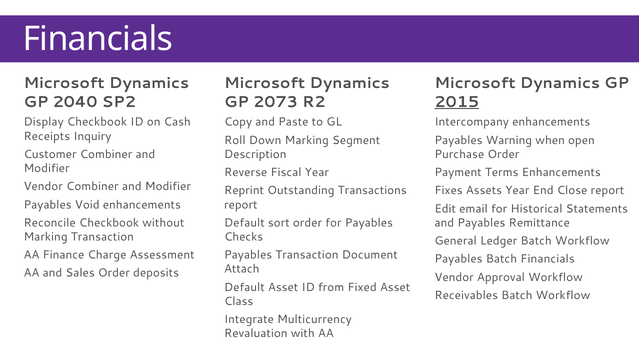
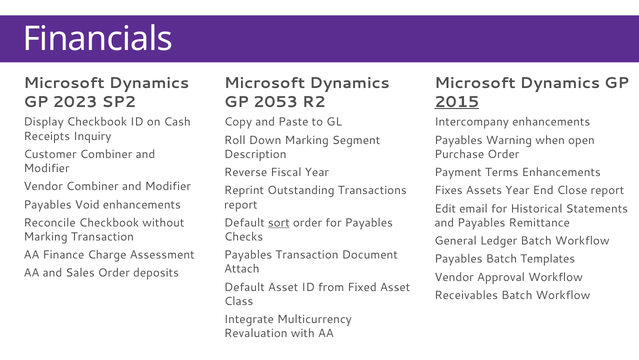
2040: 2040 -> 2023 (75, 102)
2073: 2073 -> 2053 (276, 102)
sort underline: none -> present (279, 222)
Batch Financials: Financials -> Templates (548, 259)
